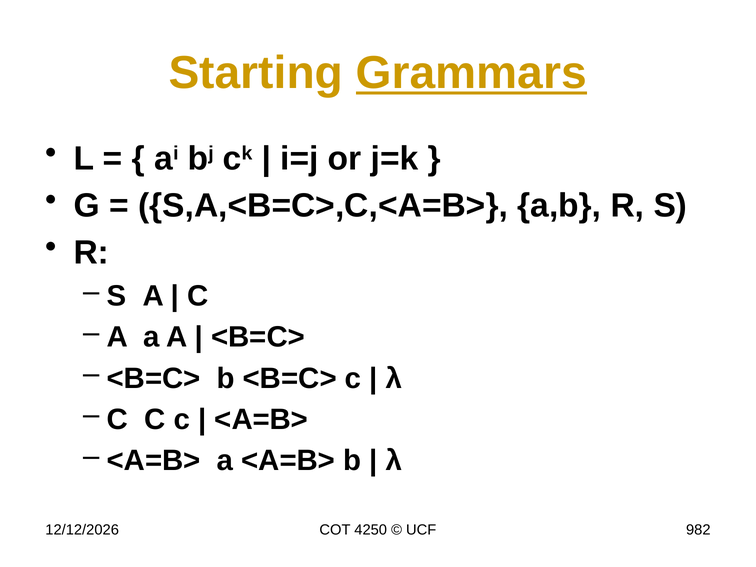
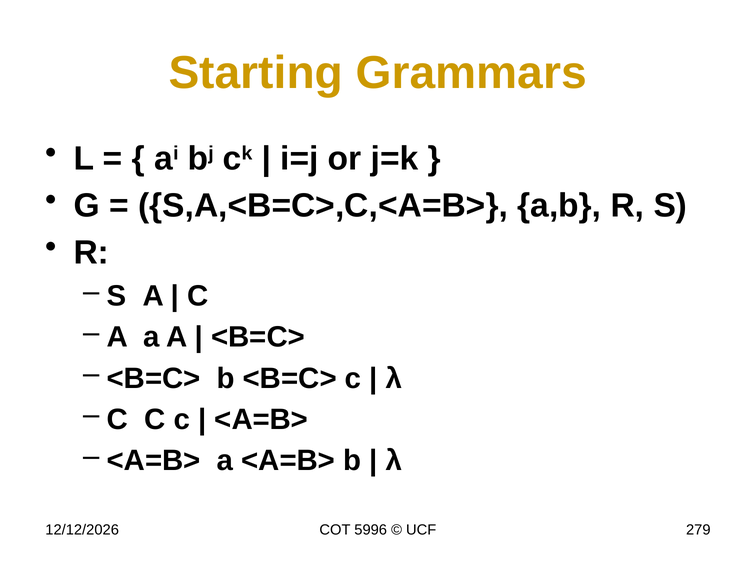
Grammars underline: present -> none (471, 73)
4250: 4250 -> 5996 (371, 530)
982: 982 -> 279 (698, 530)
